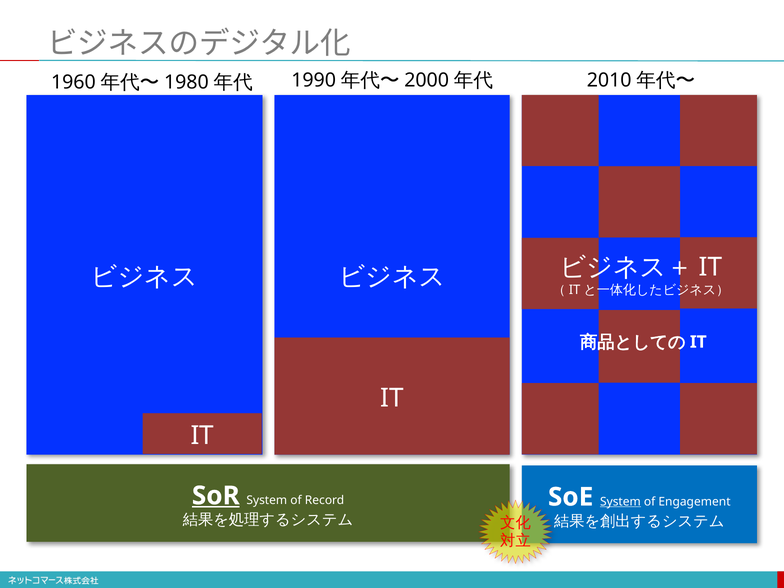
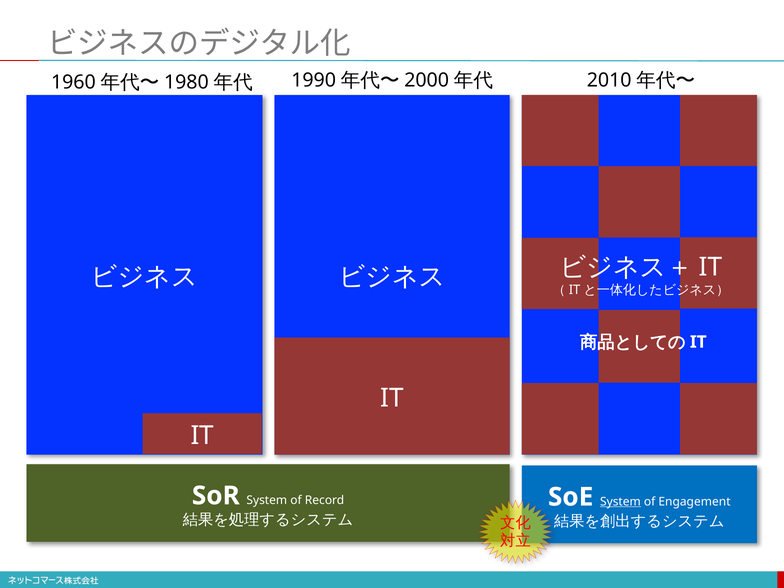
SoR underline: present -> none (216, 496)
